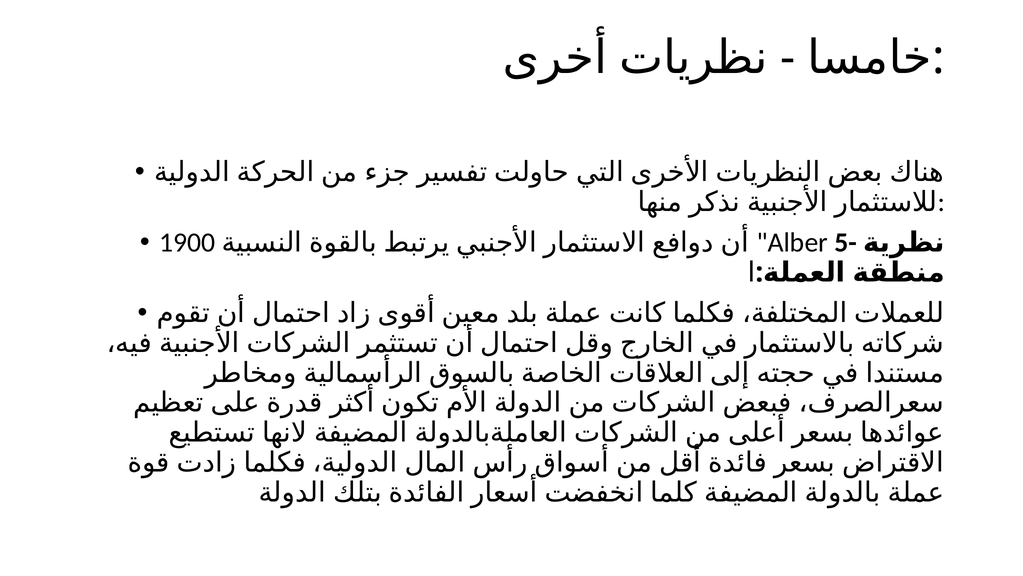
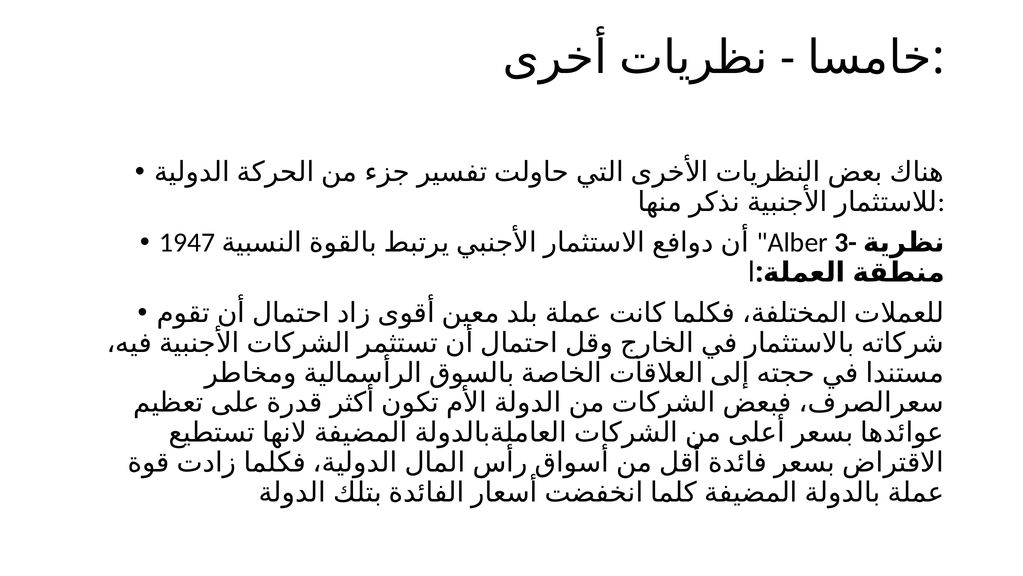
1900: 1900 -> 1947 (187, 242)
5-: 5- -> 3- (846, 242)
